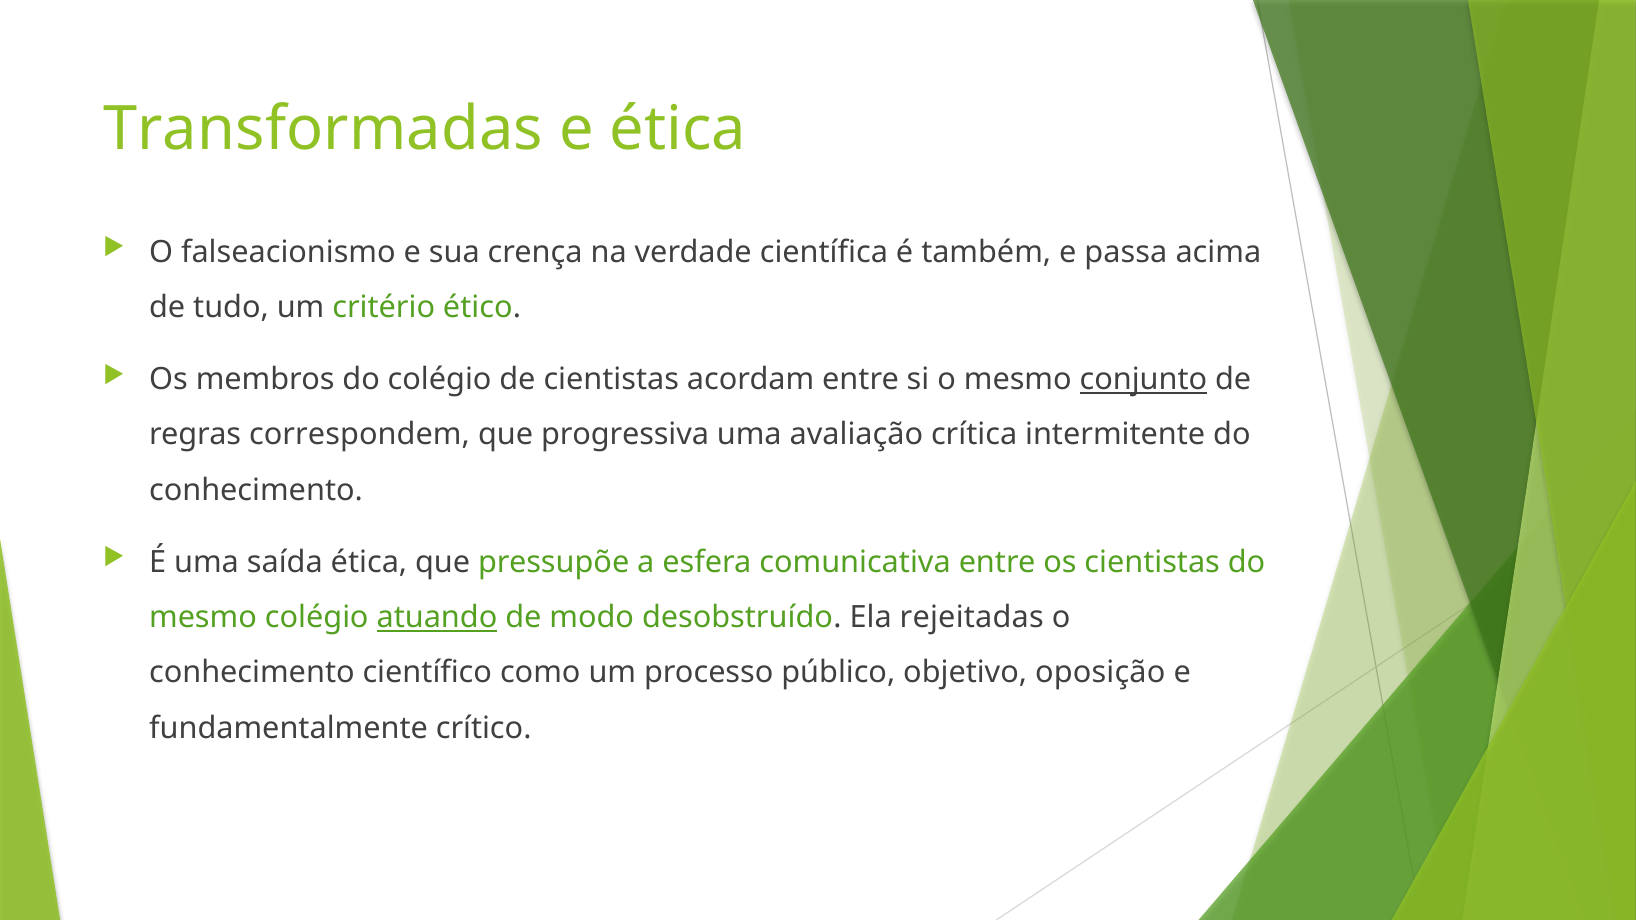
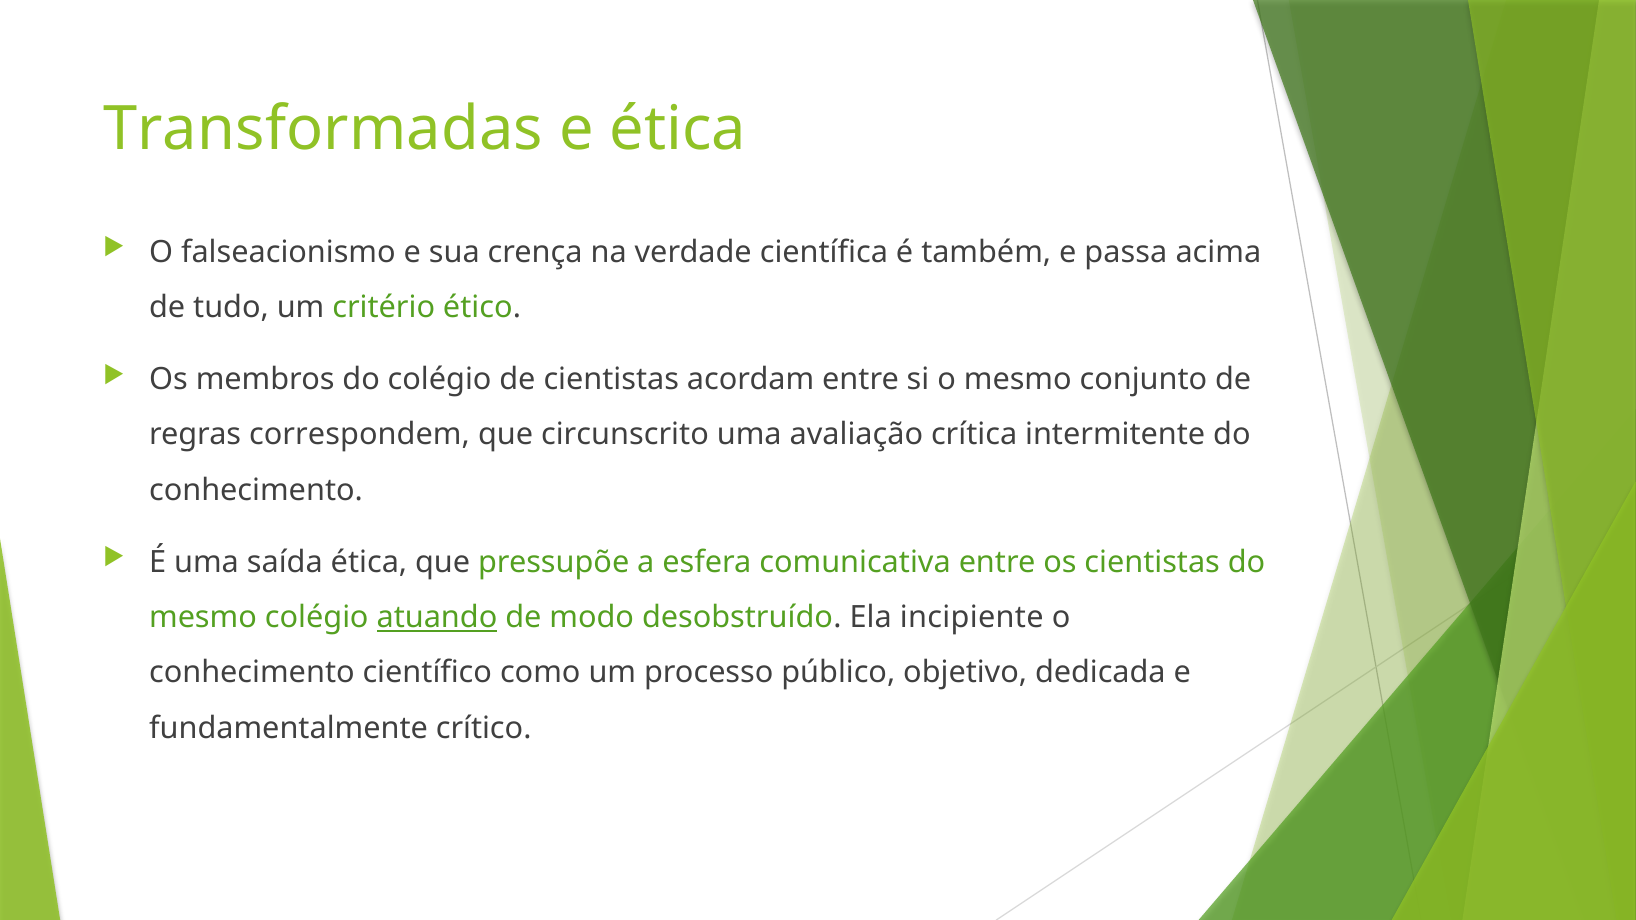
conjunto underline: present -> none (1143, 380)
progressiva: progressiva -> circunscrito (625, 435)
rejeitadas: rejeitadas -> incipiente (972, 618)
oposição: oposição -> dedicada (1100, 673)
